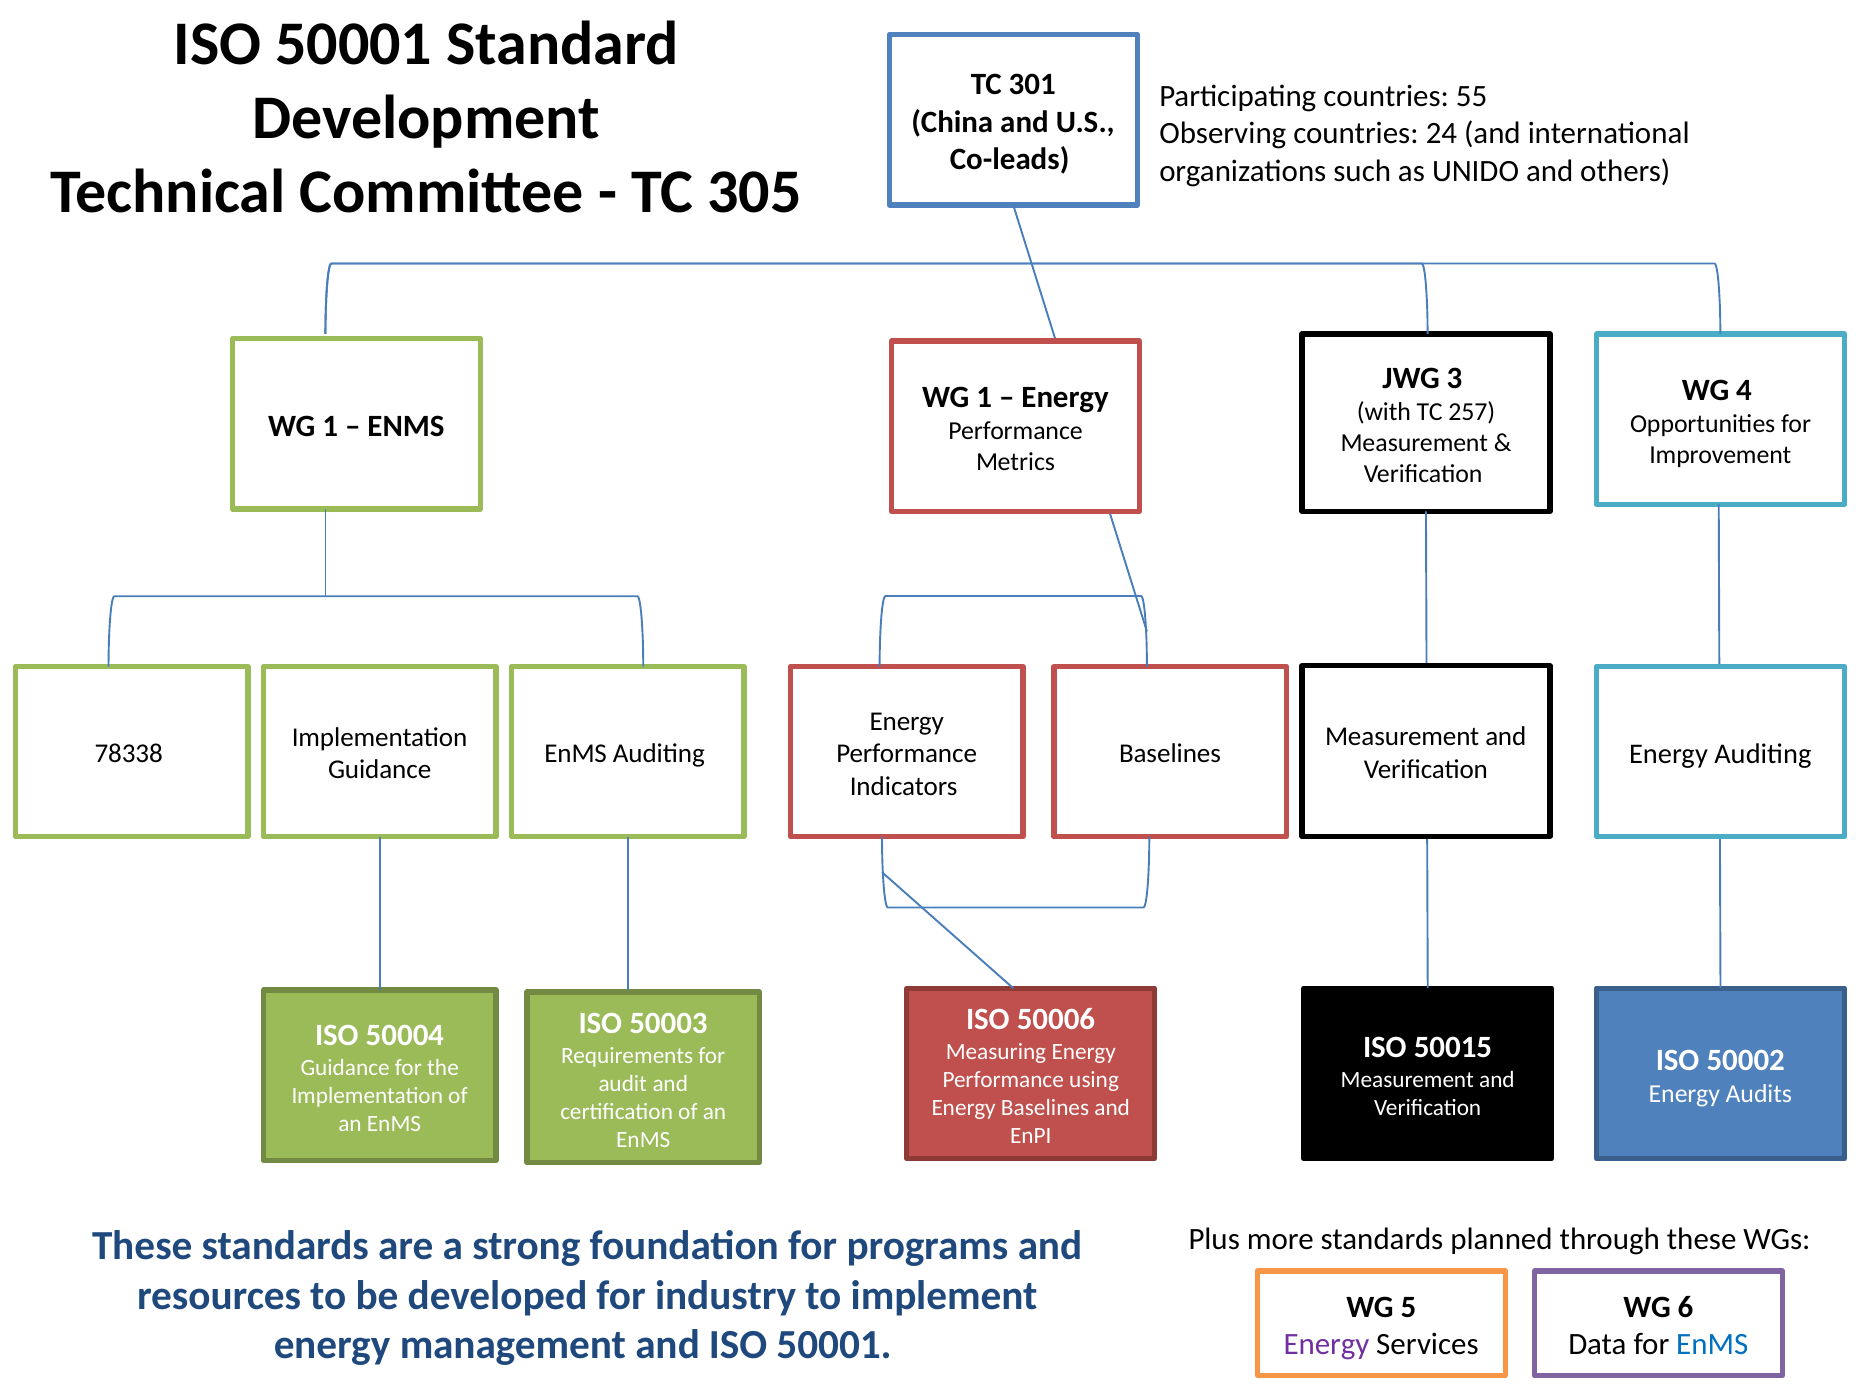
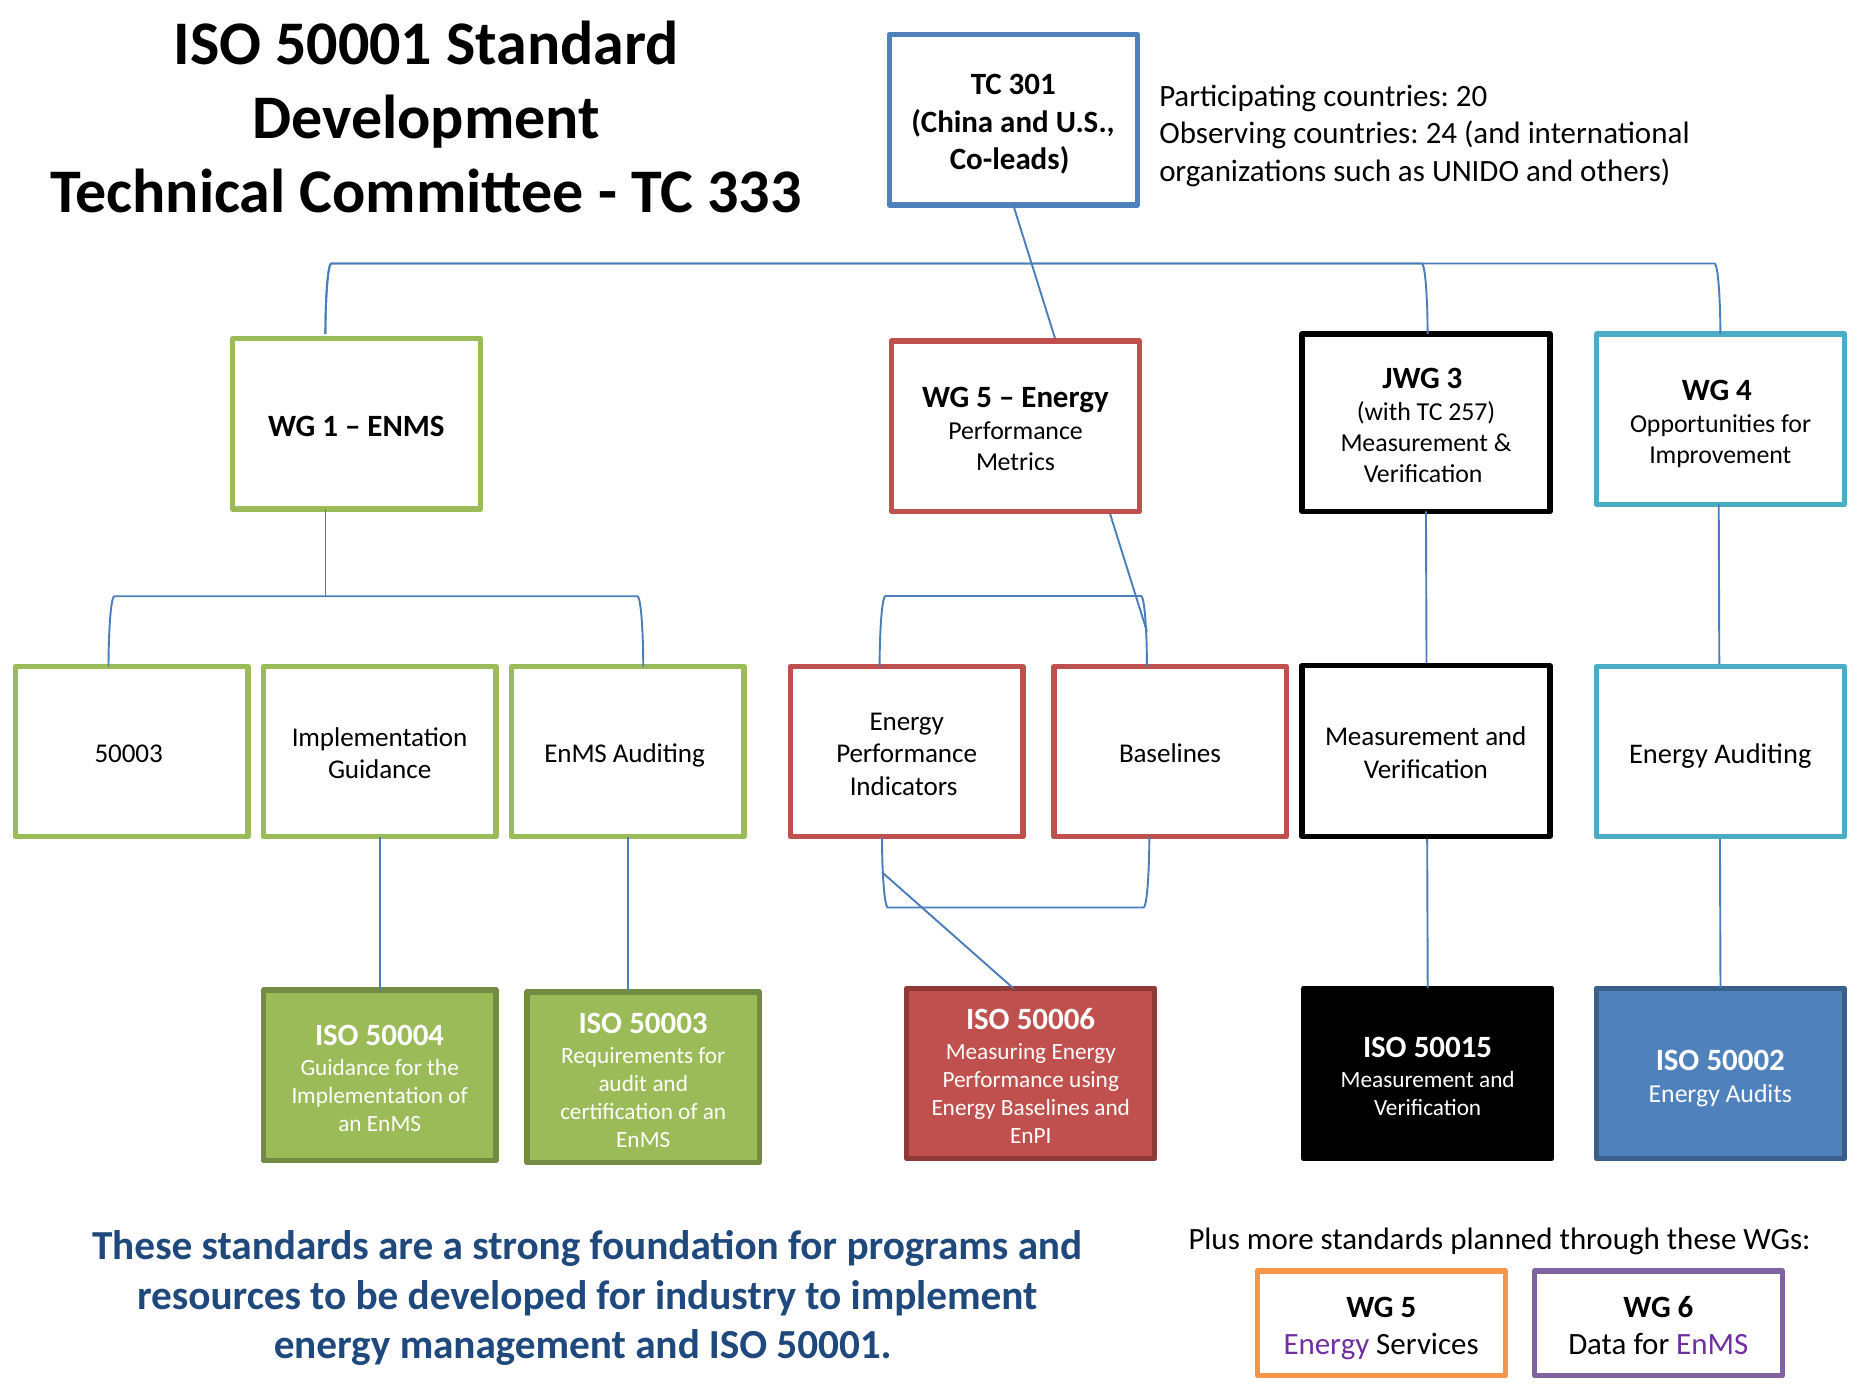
55: 55 -> 20 (1472, 96)
305: 305 -> 333 (754, 192)
1: 1 -> 5 (984, 397)
78338: 78338 -> 50003 (129, 754)
EnMS colour: blue -> purple (1712, 1344)
